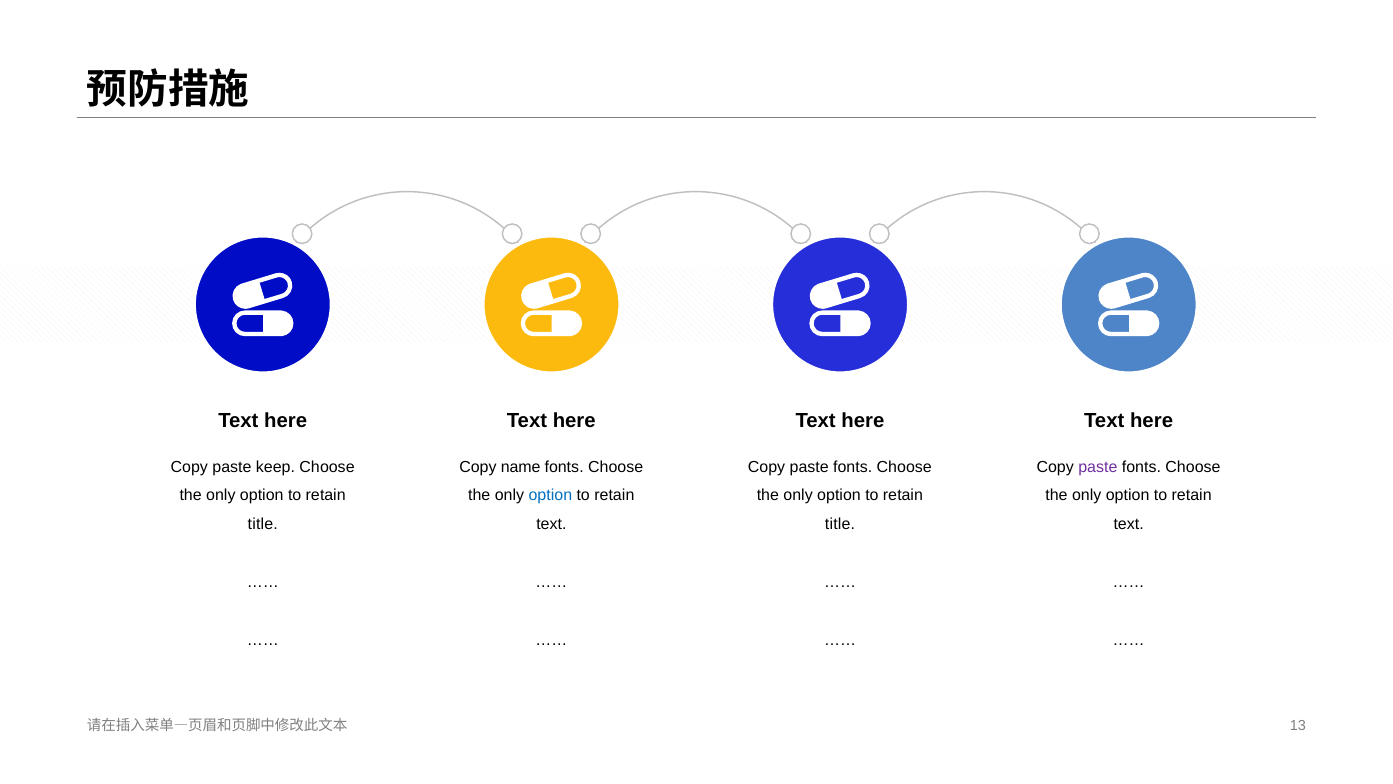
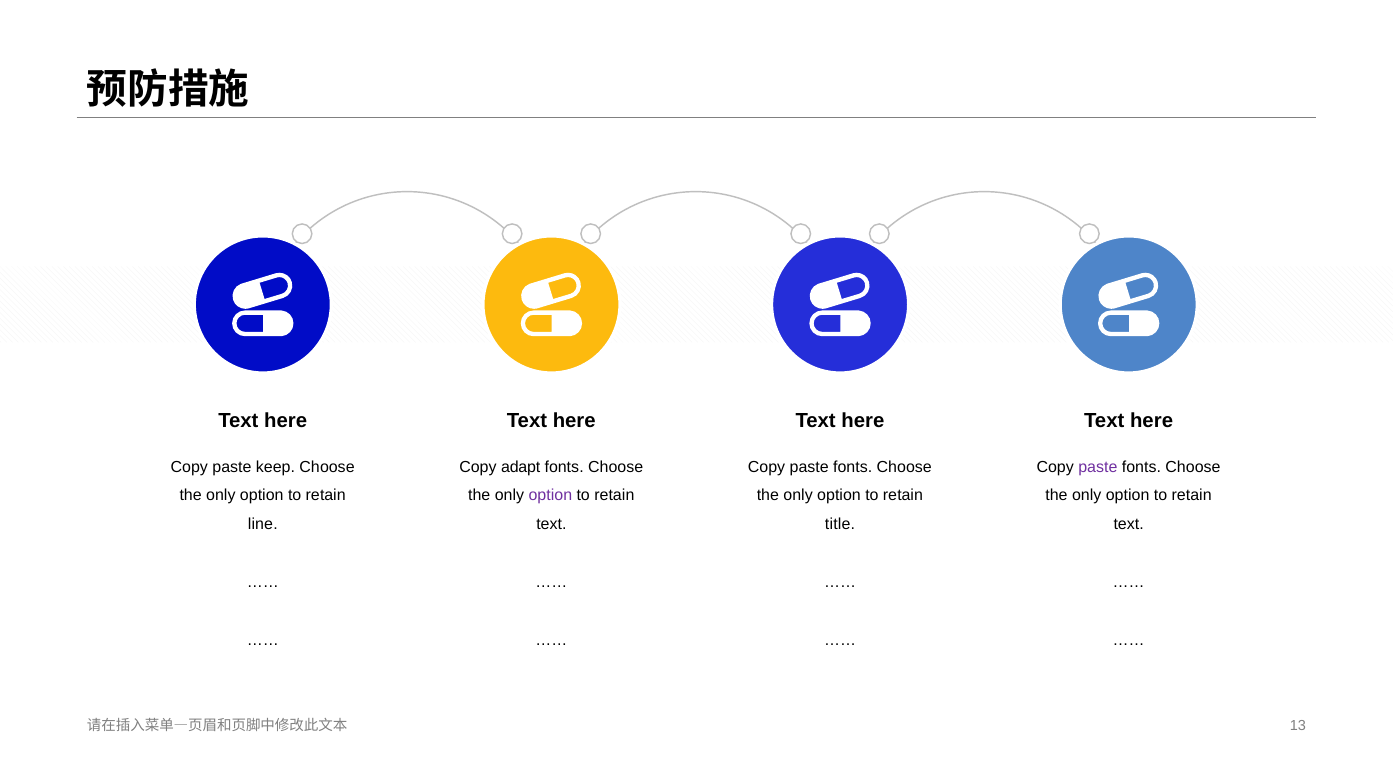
name: name -> adapt (521, 467)
option colour: blue -> purple (550, 495)
title: title -> line (263, 524)
